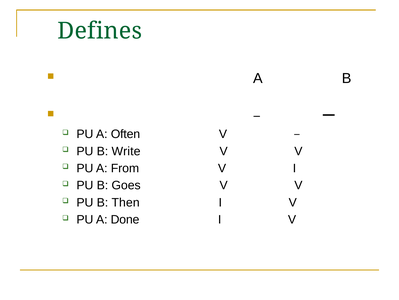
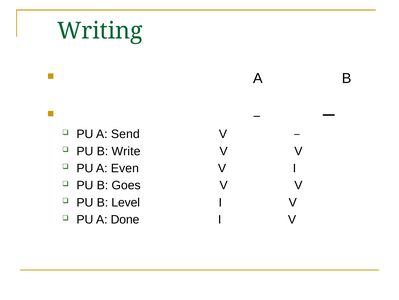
Defines: Defines -> Writing (100, 31)
Often: Often -> Send (125, 134)
From: From -> Even (125, 168)
Then: Then -> Level (126, 202)
